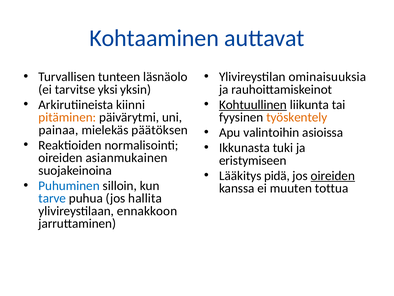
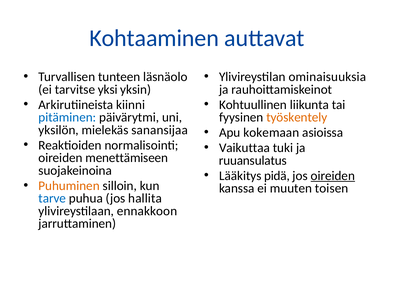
Kohtuullinen underline: present -> none (253, 105)
pitäminen colour: orange -> blue (67, 117)
painaa: painaa -> yksilön (59, 130)
päätöksen: päätöksen -> sanansijaa (160, 130)
valintoihin: valintoihin -> kokemaan (271, 132)
Ikkunasta: Ikkunasta -> Vaikuttaa (244, 148)
asianmukainen: asianmukainen -> menettämiseen (127, 158)
eristymiseen: eristymiseen -> ruuansulatus (253, 160)
Puhuminen colour: blue -> orange (69, 185)
tottua: tottua -> toisen (332, 188)
